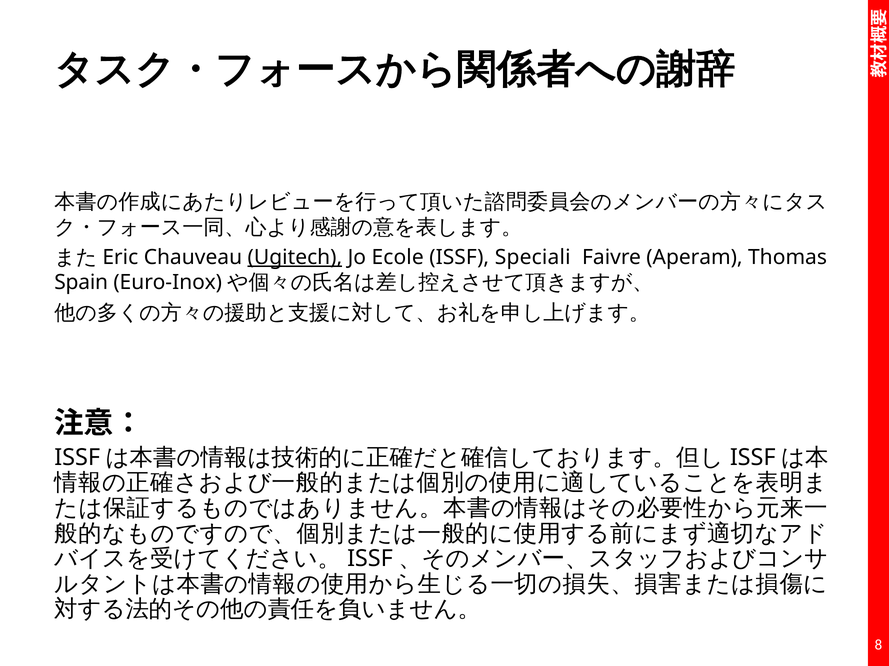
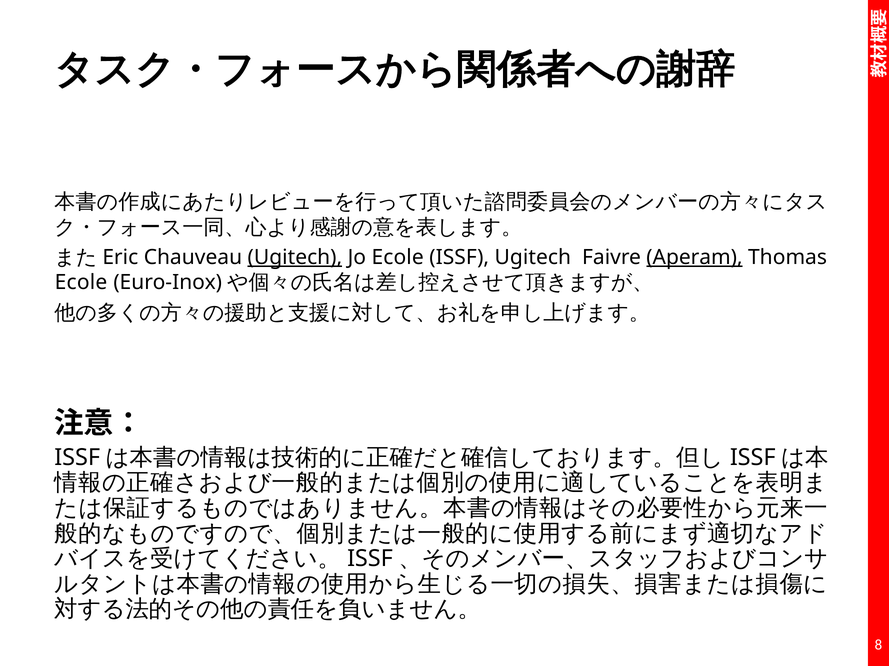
ISSF Speciali: Speciali -> Ugitech (533, 258)
Aperam underline: none -> present (694, 258)
Spain: Spain -> Ecole (81, 283)
